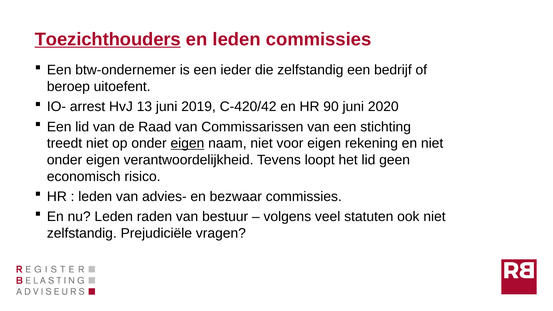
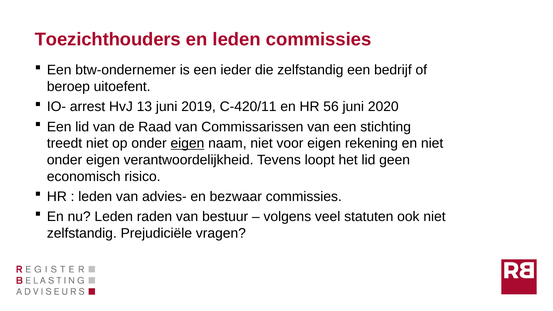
Toezichthouders underline: present -> none (108, 39)
C-420/42: C-420/42 -> C-420/11 (248, 107)
90: 90 -> 56 (331, 107)
